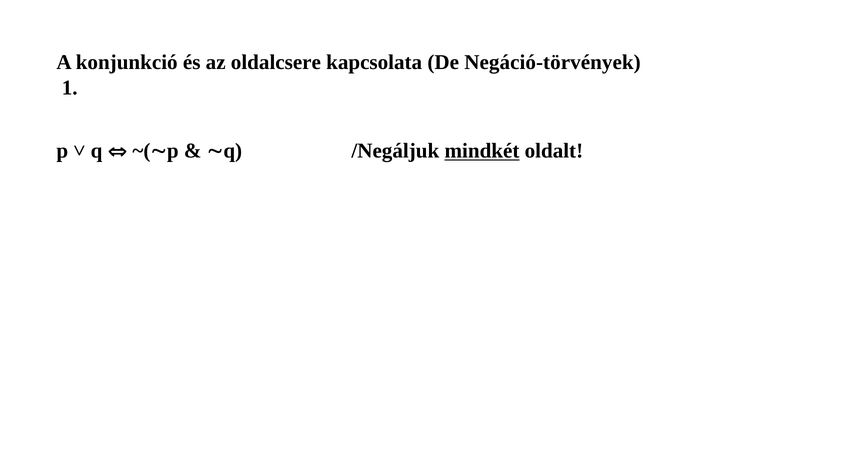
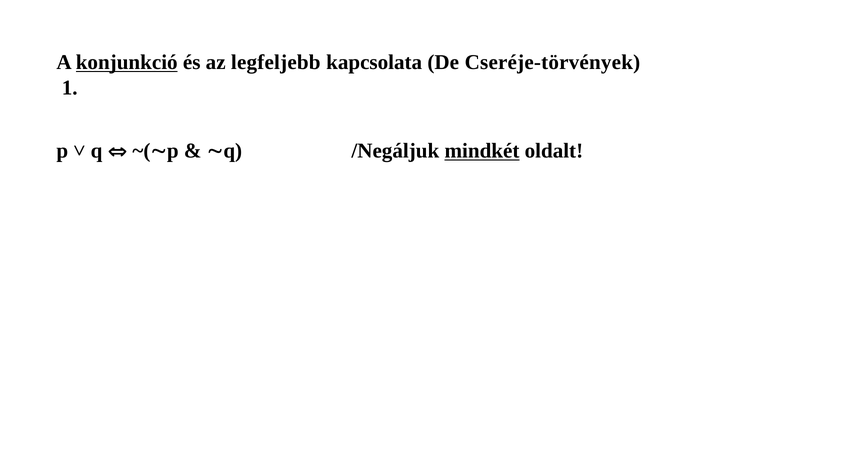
konjunkció underline: none -> present (127, 62)
oldalcsere: oldalcsere -> legfeljebb (276, 62)
Negáció-törvények: Negáció-törvények -> Cseréje-törvények (552, 62)
